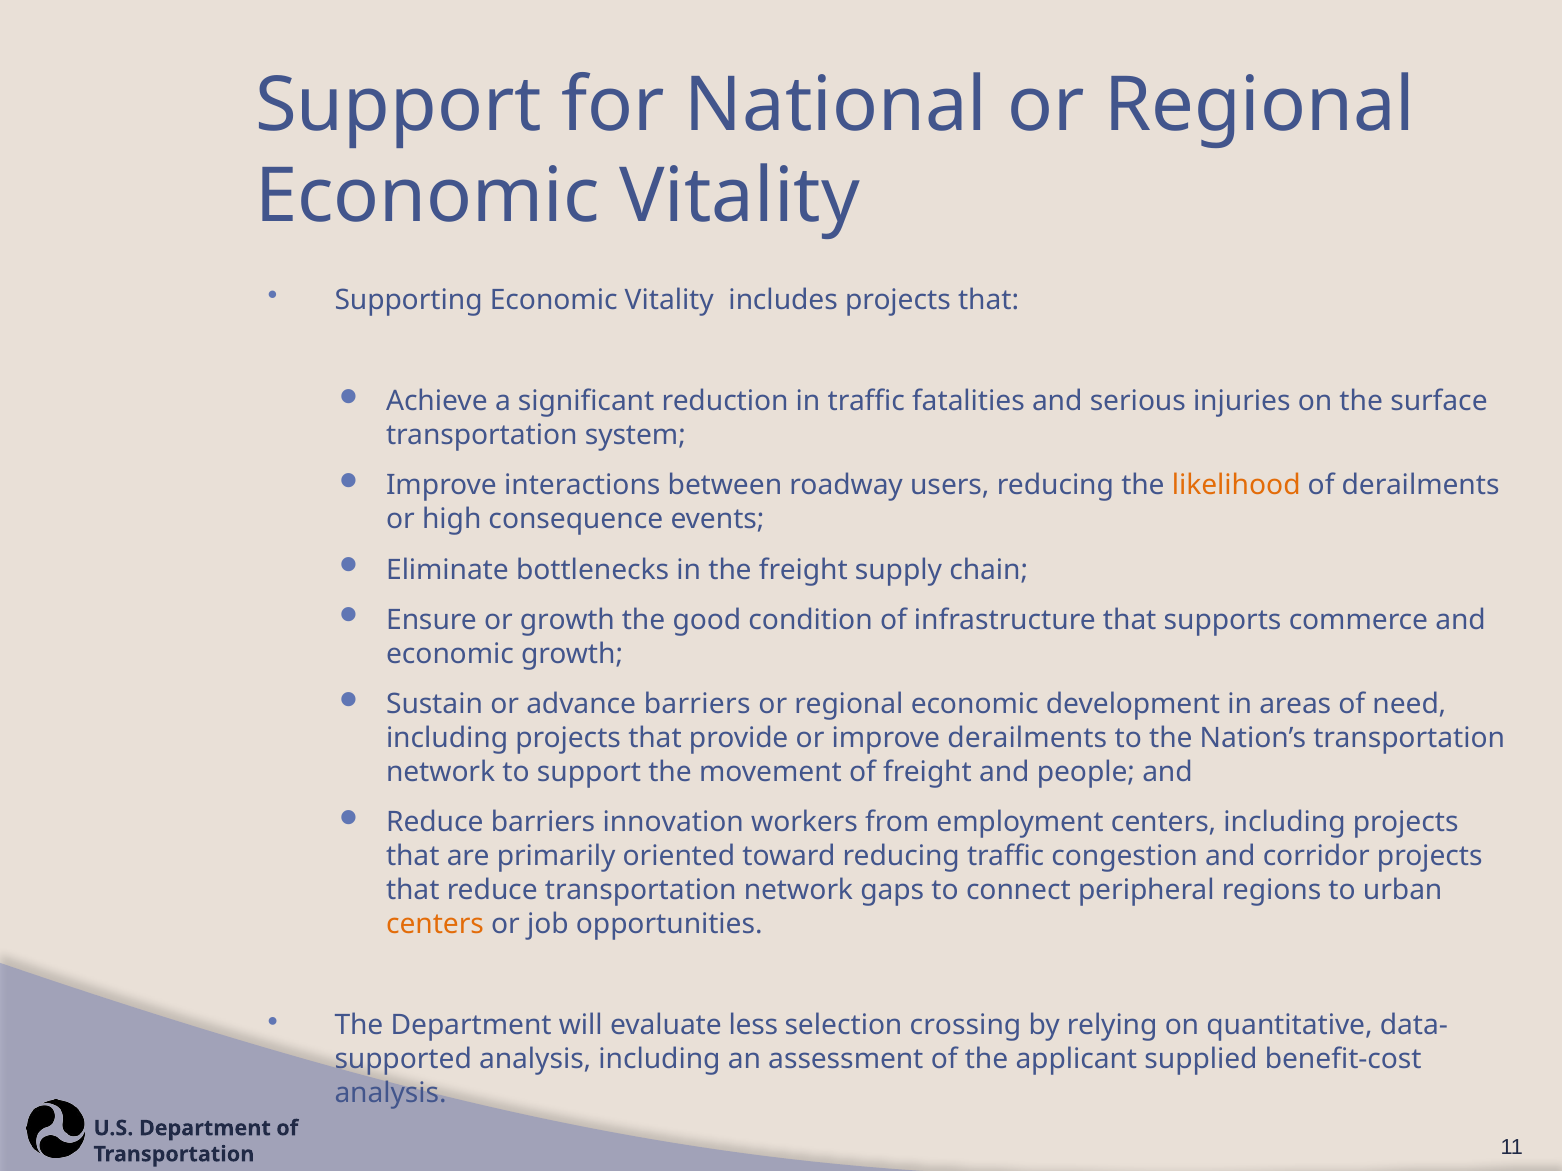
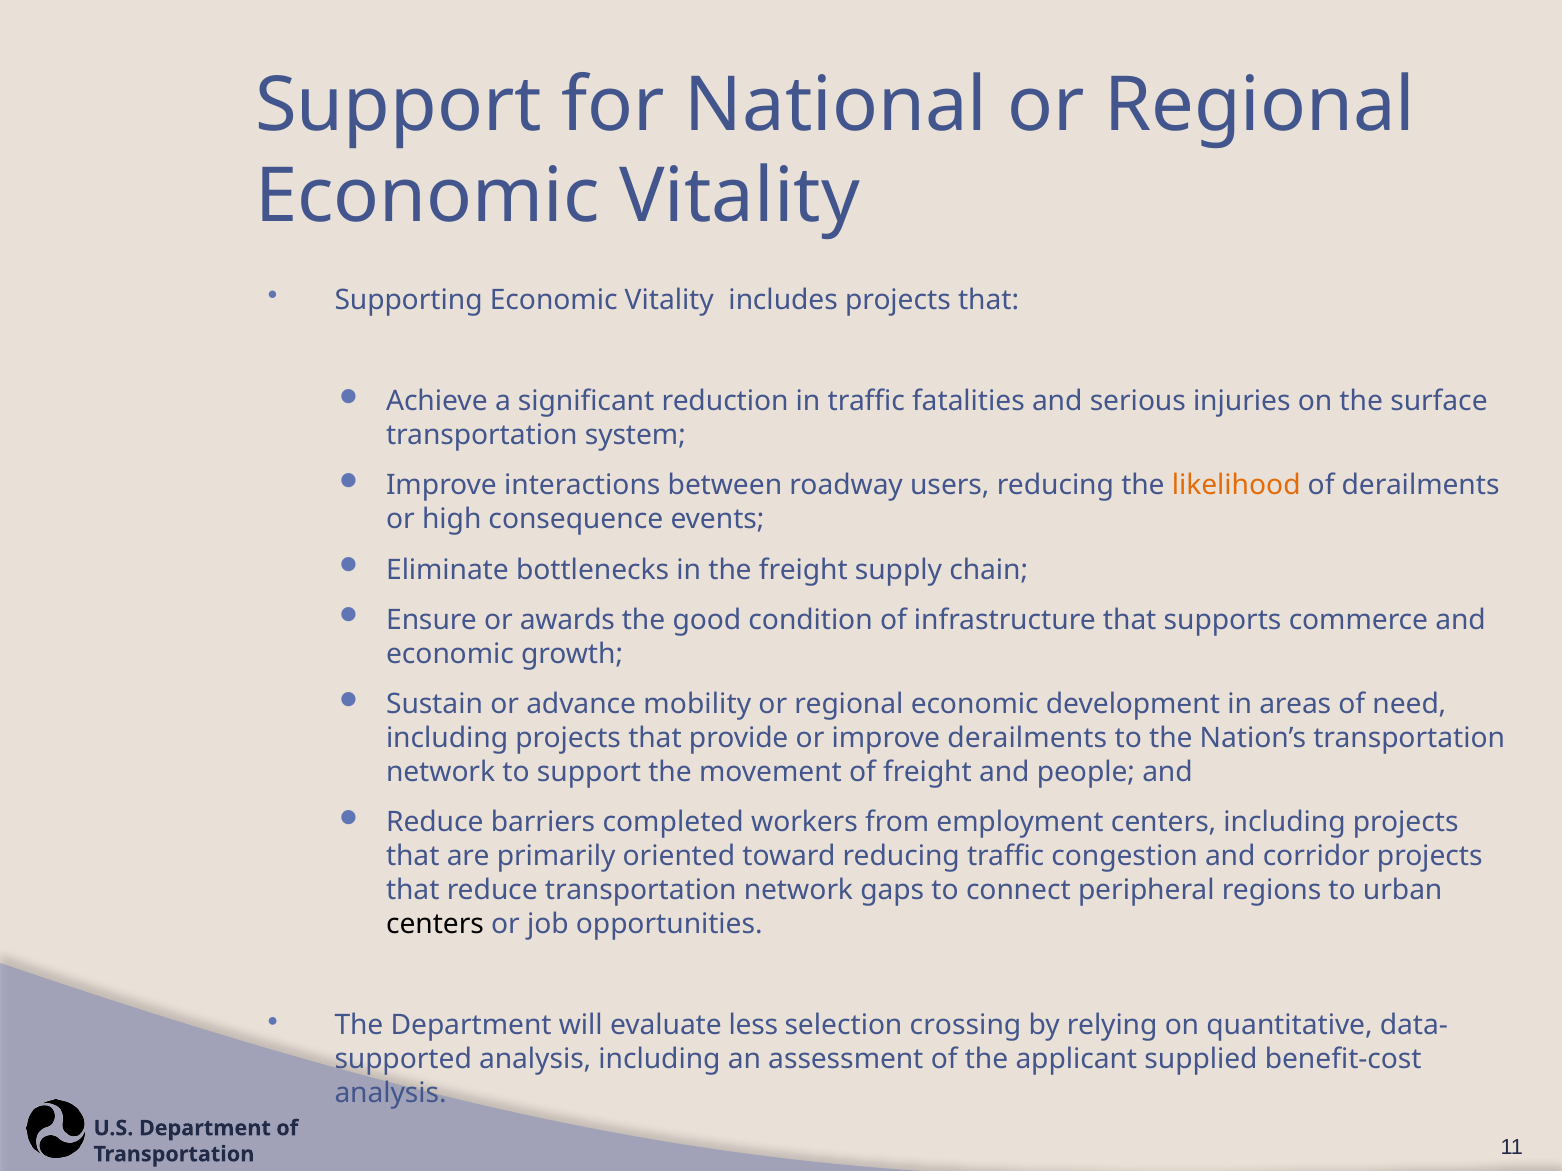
or growth: growth -> awards (567, 620)
advance barriers: barriers -> mobility (697, 705)
innovation: innovation -> completed (673, 823)
centers colour: orange -> black (435, 924)
